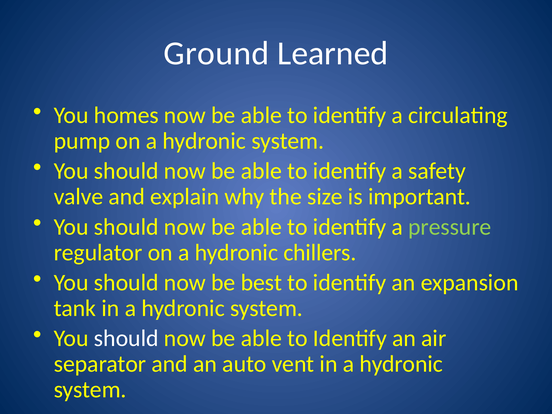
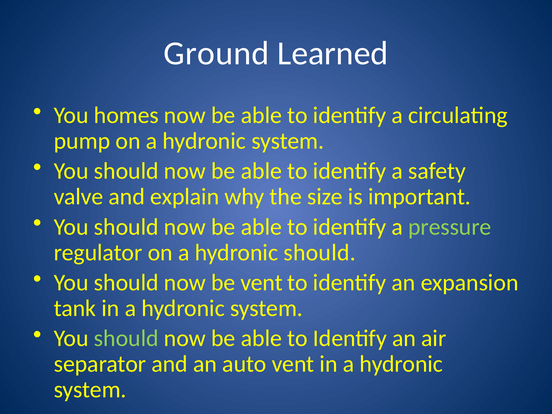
hydronic chillers: chillers -> should (320, 253)
be best: best -> vent (262, 283)
should colour: white -> light green (126, 338)
